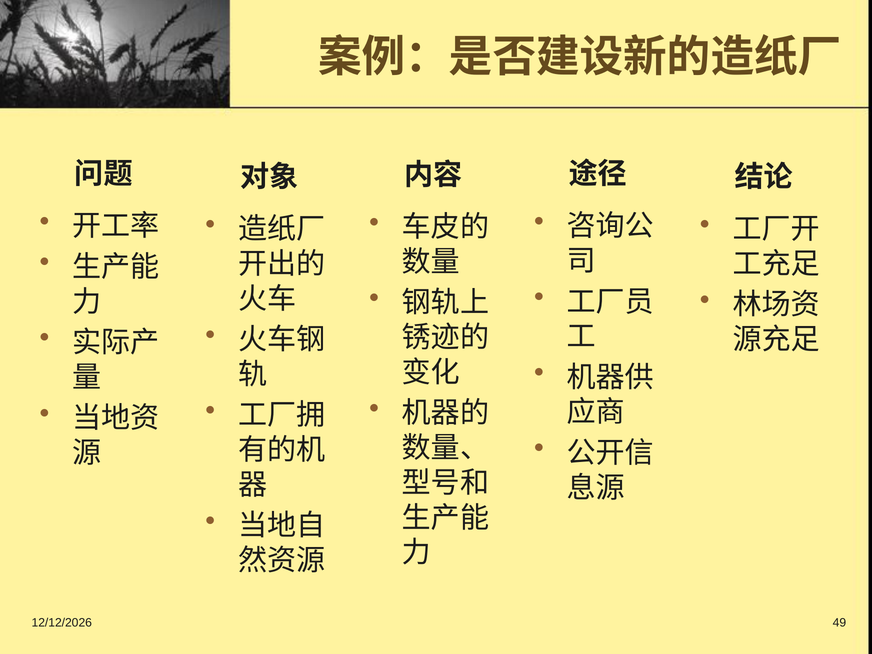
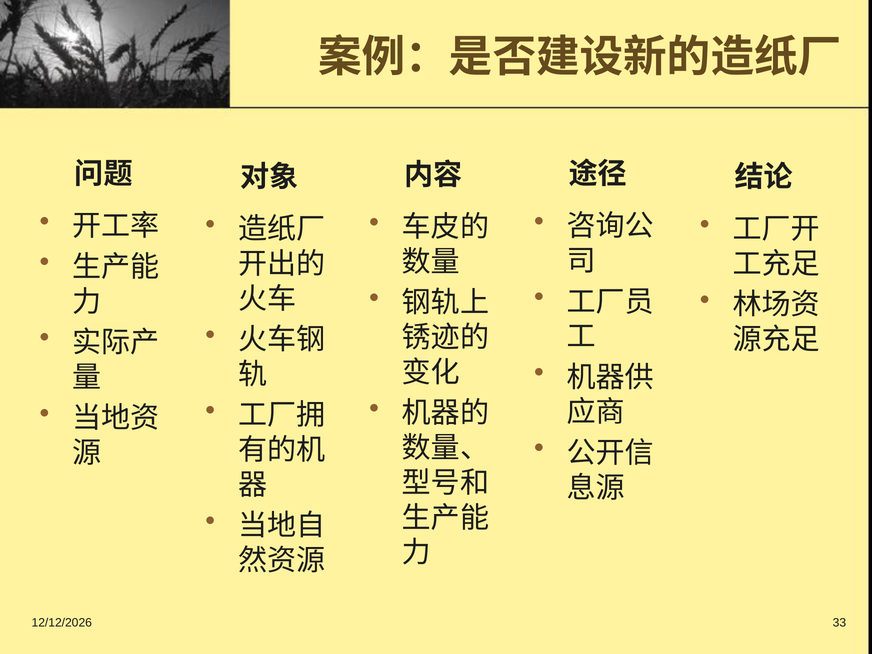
49: 49 -> 33 (839, 623)
